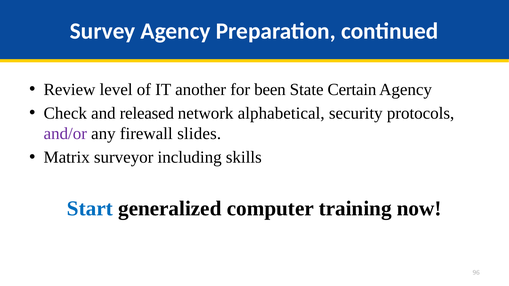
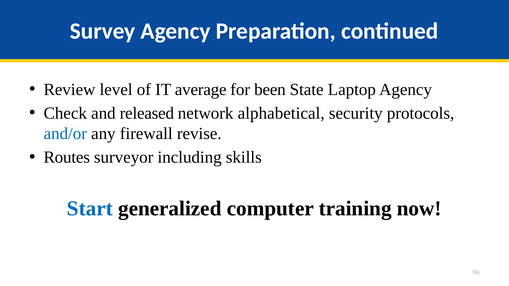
another: another -> average (201, 90)
Certain: Certain -> Laptop (352, 90)
and/or colour: purple -> blue (65, 134)
slides: slides -> revise (199, 134)
Matrix: Matrix -> Routes (67, 158)
